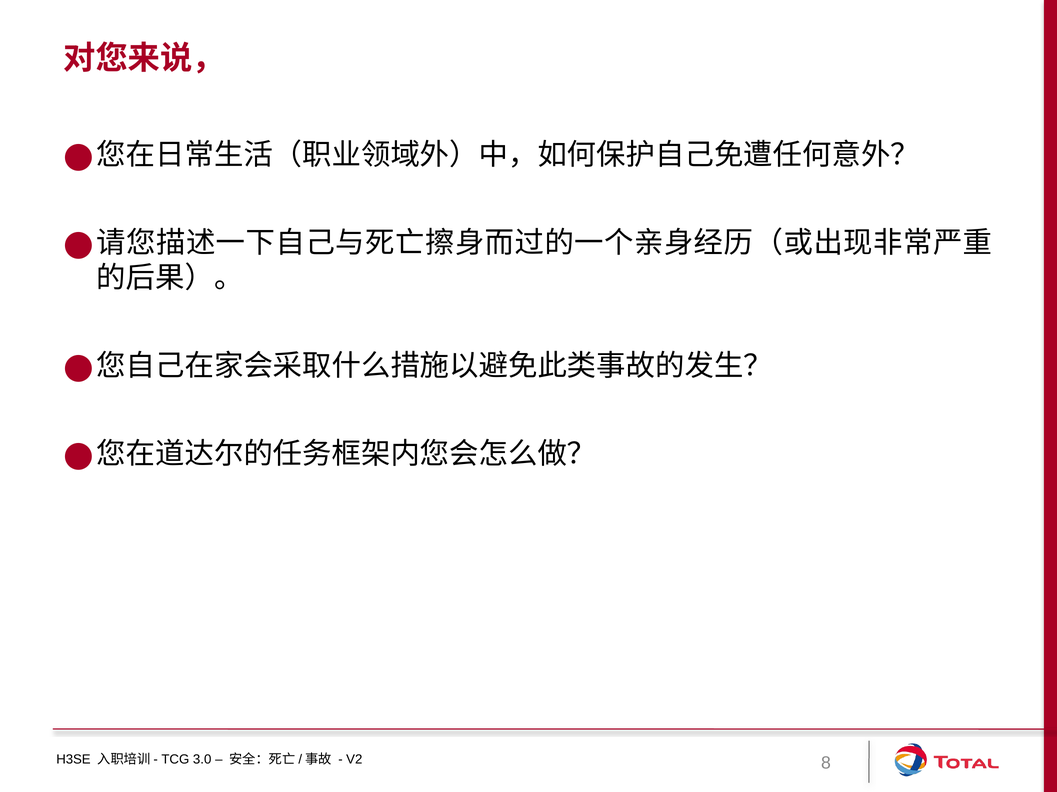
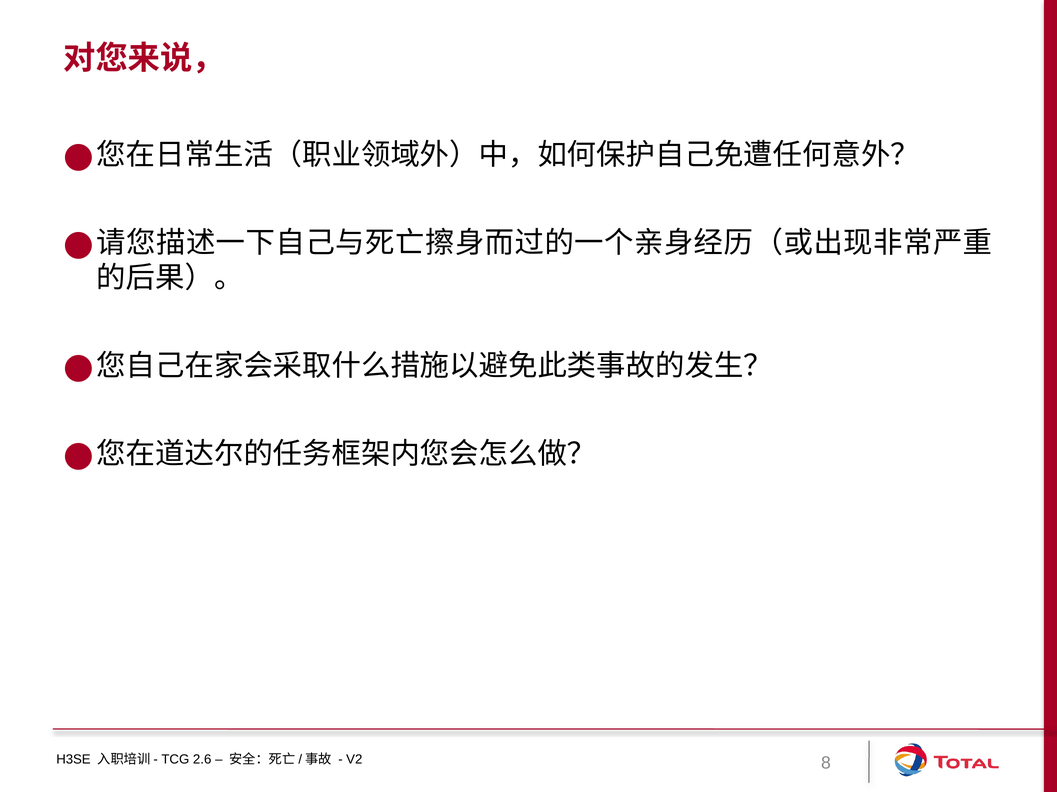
3.0: 3.0 -> 2.6 (202, 760)
